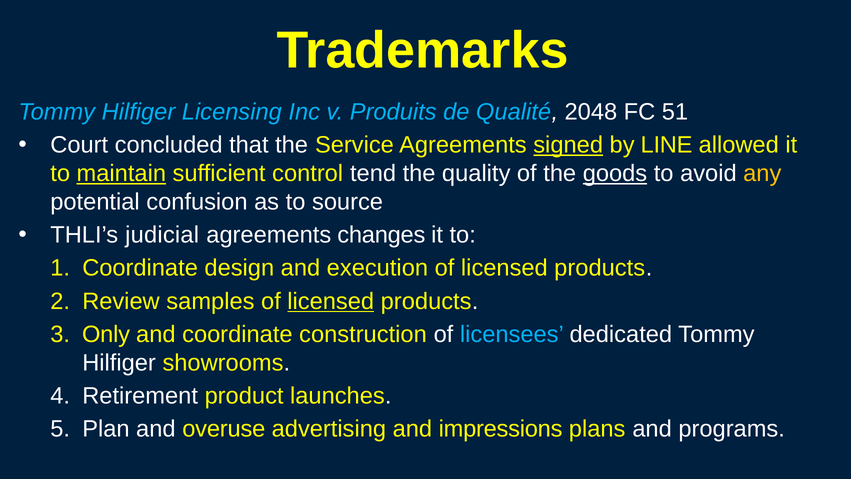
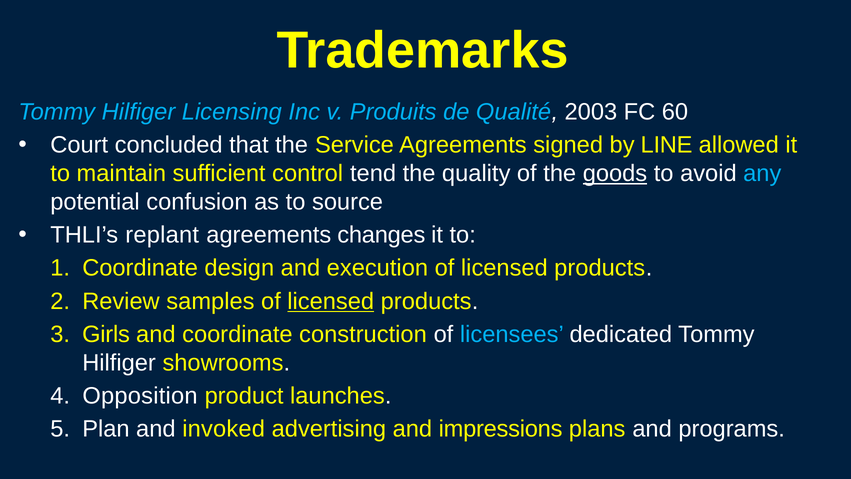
2048: 2048 -> 2003 (591, 112)
51: 51 -> 60 (675, 112)
signed underline: present -> none (568, 145)
maintain underline: present -> none (121, 173)
any colour: yellow -> light blue (762, 173)
judicial: judicial -> replant (162, 235)
Only: Only -> Girls (106, 334)
Retirement: Retirement -> Opposition (140, 396)
overuse: overuse -> invoked (224, 429)
